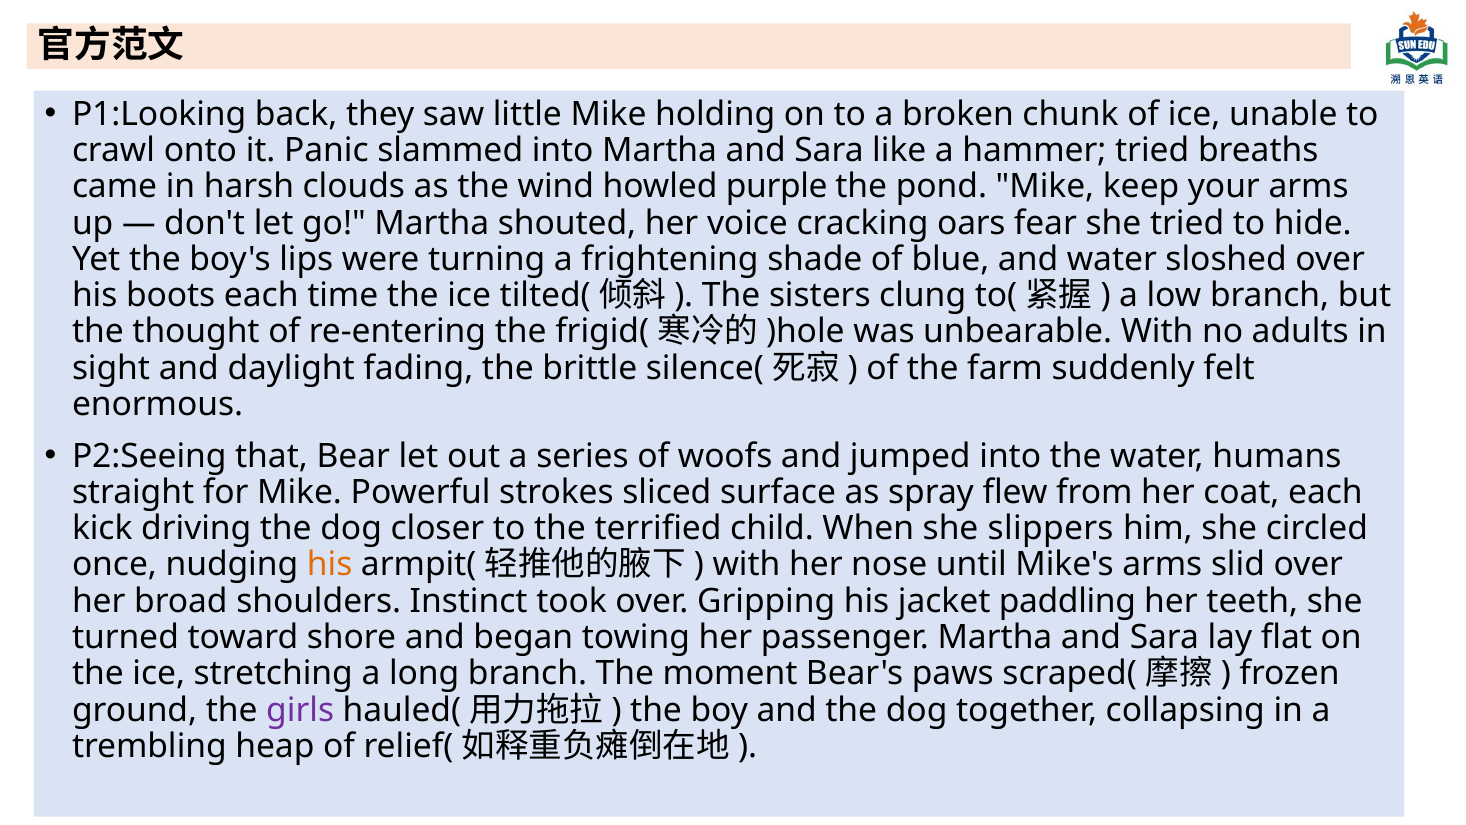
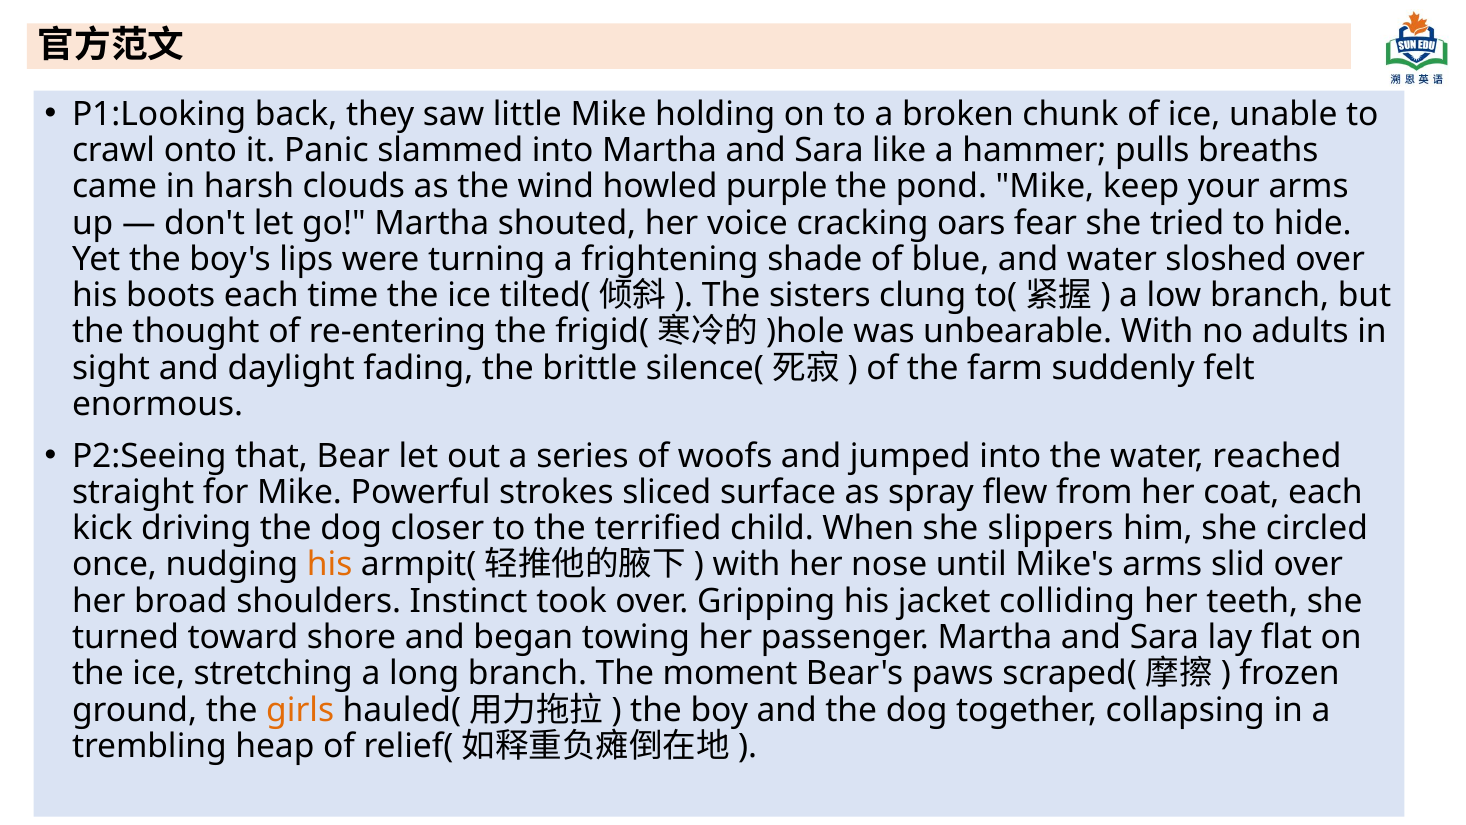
hammer tried: tried -> pulls (1152, 150)
humans: humans -> reached (1277, 456)
paddling: paddling -> colliding (1067, 601)
girls colour: purple -> orange (300, 710)
